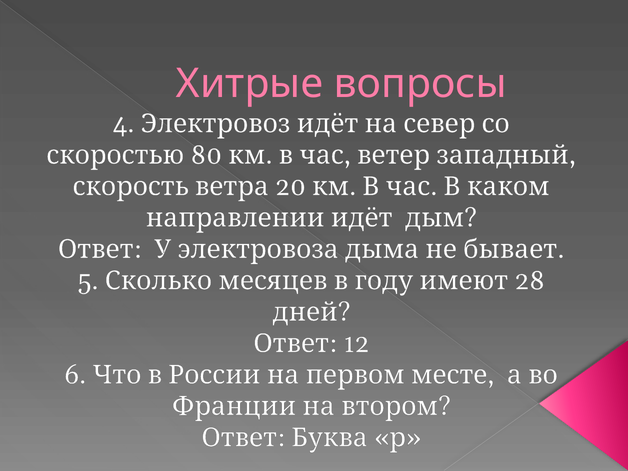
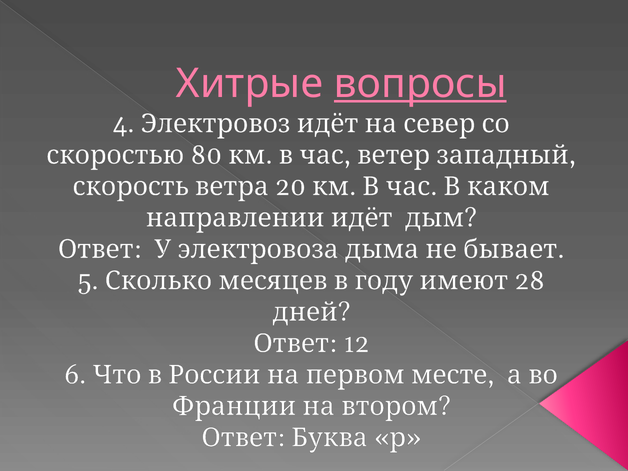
вопросы underline: none -> present (420, 84)
